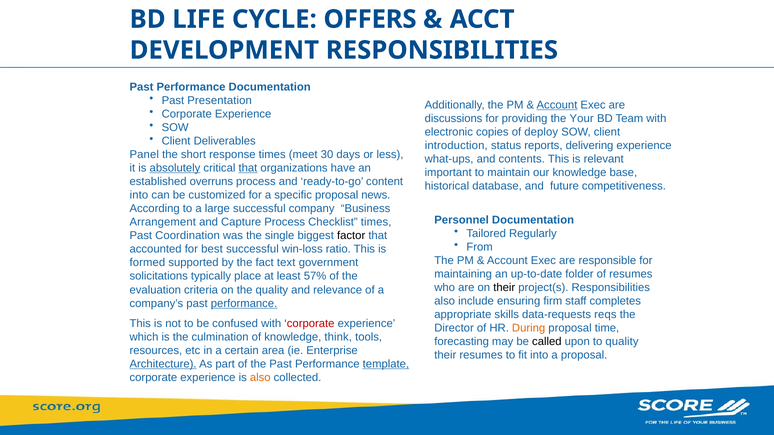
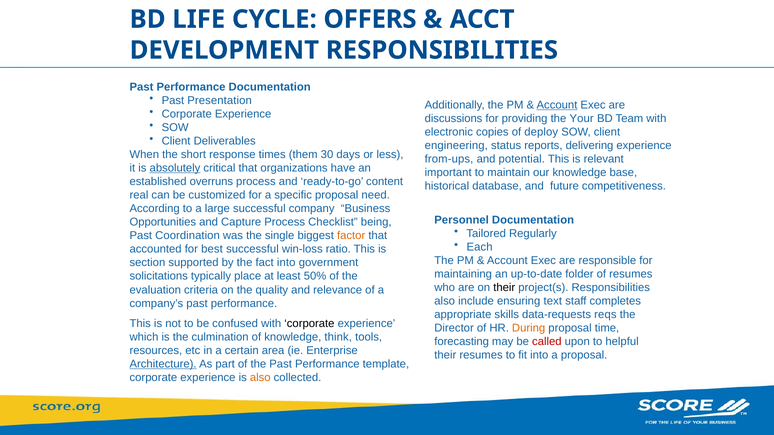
introduction: introduction -> engineering (456, 146)
Panel: Panel -> When (144, 155)
meet: meet -> them (303, 155)
what-ups: what-ups -> from-ups (449, 159)
contents: contents -> potential (522, 159)
that underline: present -> none (248, 168)
into: into -> real (139, 195)
news: news -> need (376, 195)
Arrangement: Arrangement -> Opportunities (163, 222)
Checklist times: times -> being (376, 222)
factor colour: black -> orange (351, 236)
From: From -> Each (480, 247)
formed: formed -> section (147, 263)
fact text: text -> into (286, 263)
57%: 57% -> 50% (315, 276)
firm: firm -> text (553, 301)
performance underline: present -> none (244, 304)
corporate colour: red -> black (309, 324)
called colour: black -> red (547, 342)
to quality: quality -> helpful (622, 342)
template underline: present -> none (386, 364)
